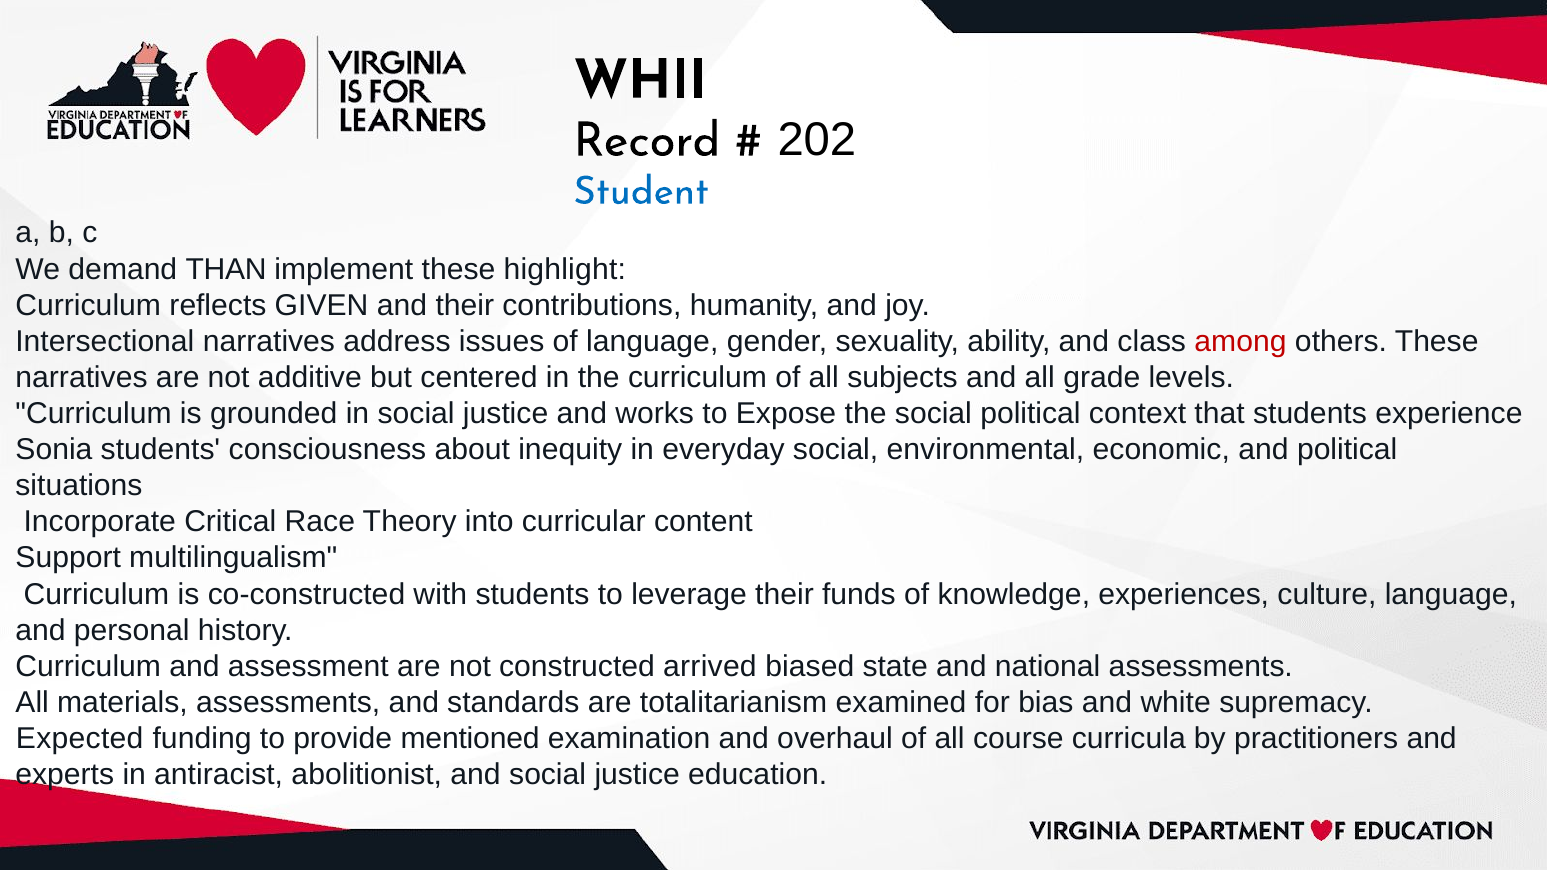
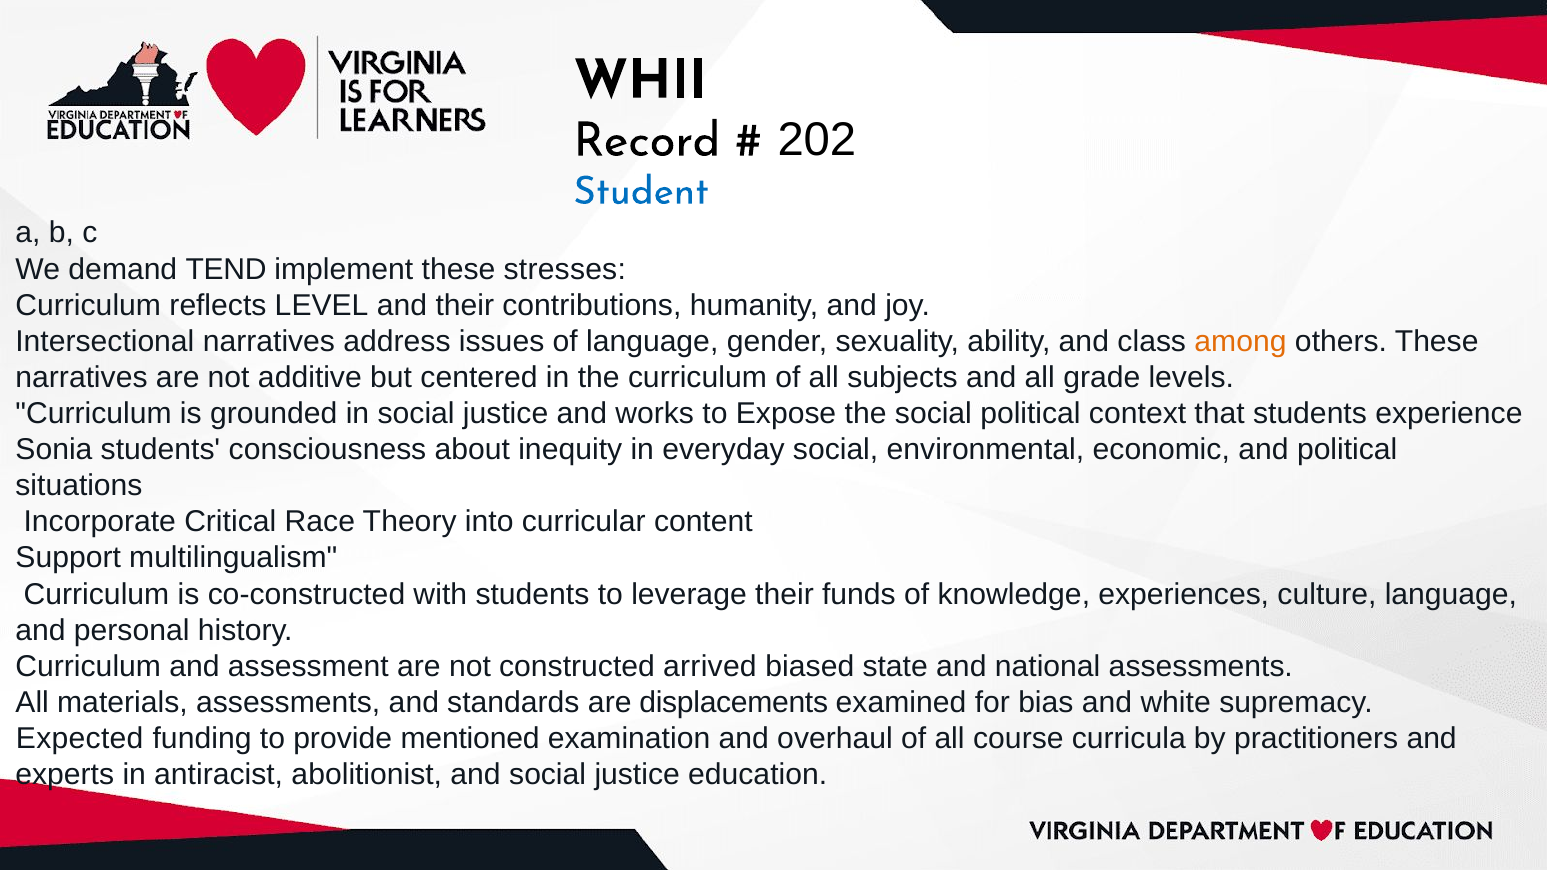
THAN: THAN -> TEND (226, 269)
highlight: highlight -> stresses (565, 269)
GIVEN: GIVEN -> LEVEL (322, 305)
among colour: red -> orange (1240, 341)
totalitarianism: totalitarianism -> displacements (734, 703)
